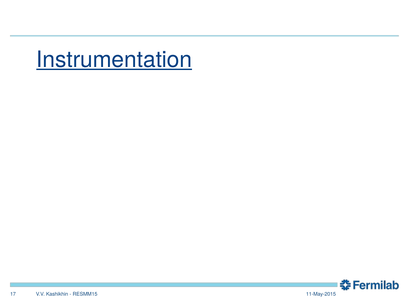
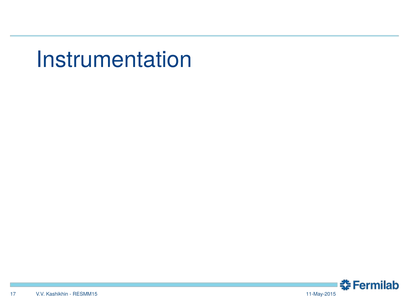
Instrumentation underline: present -> none (114, 60)
